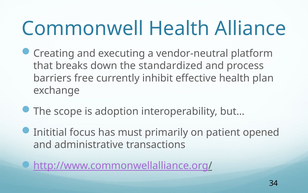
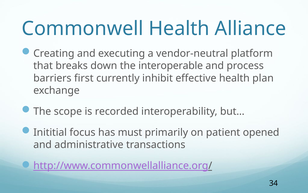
standardized: standardized -> interoperable (171, 66)
free: free -> first (84, 78)
adoption: adoption -> recorded (117, 111)
